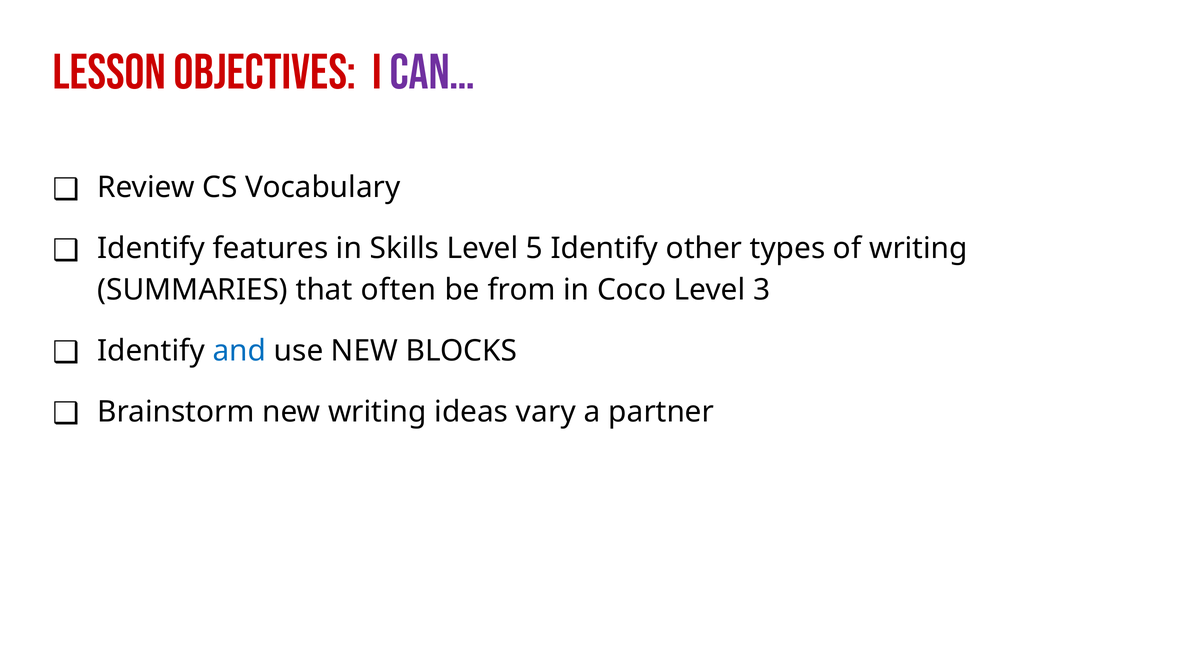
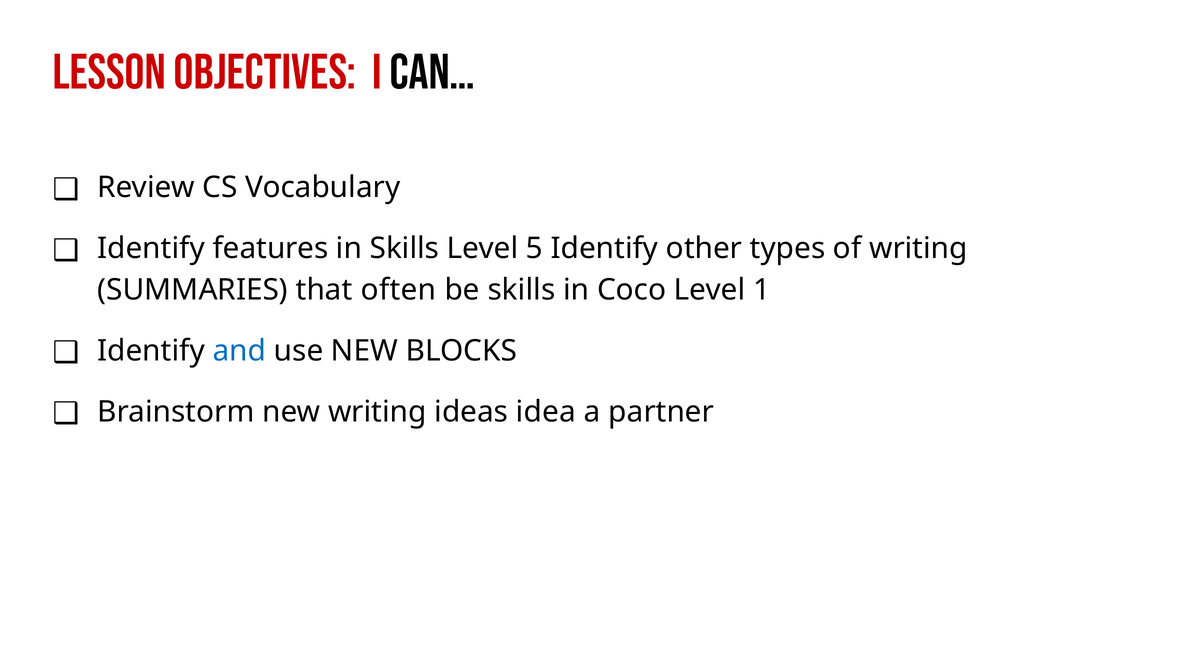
can… colour: purple -> black (432, 73)
be from: from -> skills (521, 290)
3: 3 -> 1 (762, 290)
vary: vary -> idea (546, 412)
